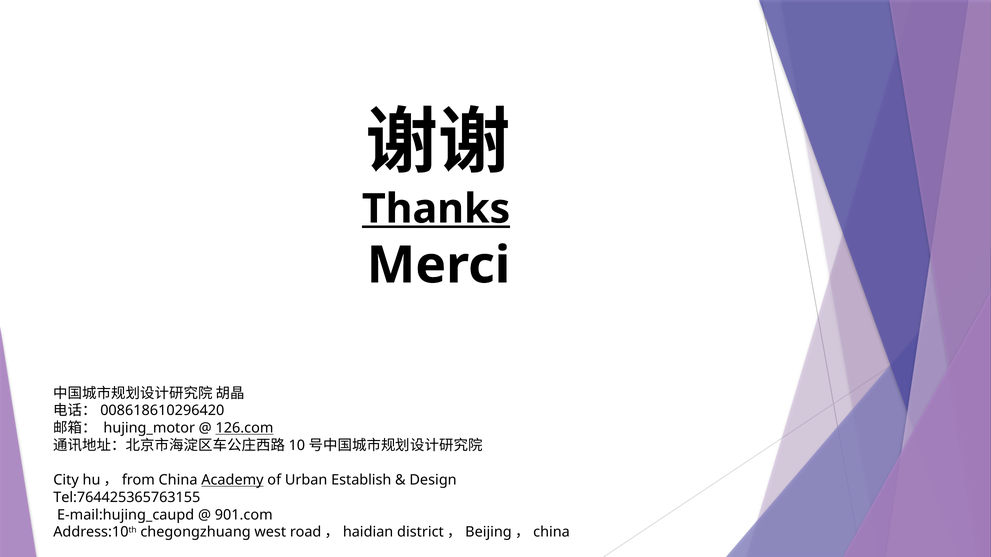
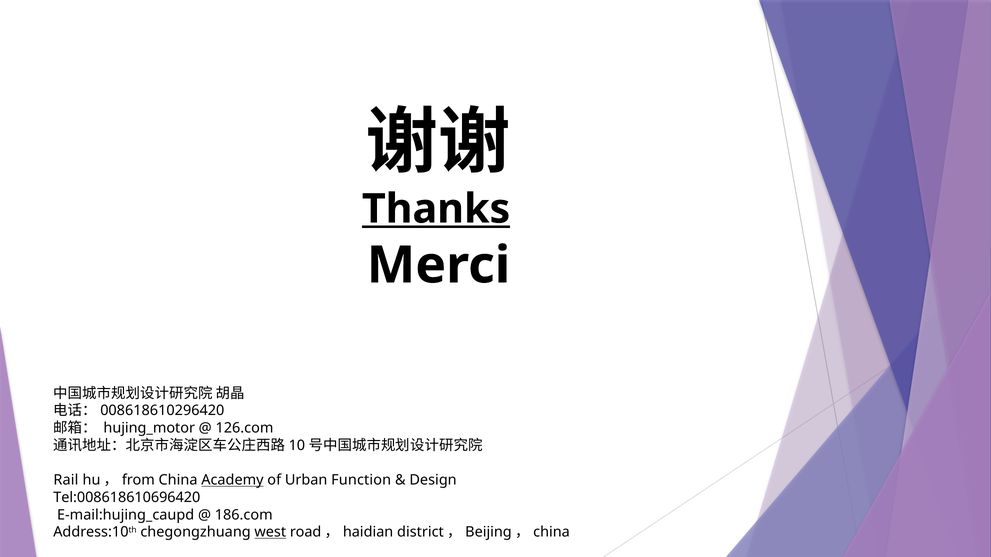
126.com underline: present -> none (244, 428)
City: City -> Rail (66, 480)
Establish: Establish -> Function (361, 480)
Tel:764425365763155: Tel:764425365763155 -> Tel:008618610696420 (127, 498)
901.com: 901.com -> 186.com (244, 515)
west underline: none -> present (270, 533)
